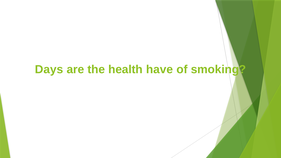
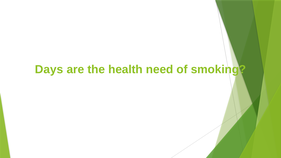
have: have -> need (160, 69)
